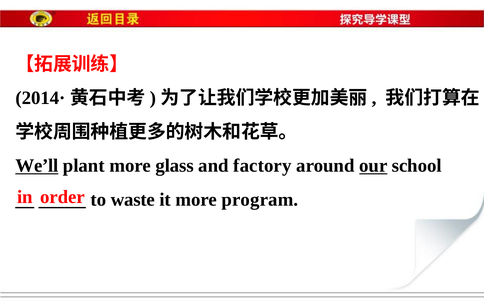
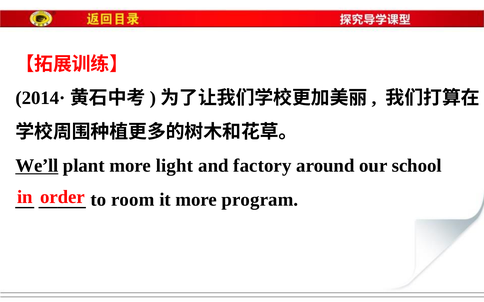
glass: glass -> light (174, 166)
our underline: present -> none (373, 166)
waste: waste -> room (133, 200)
